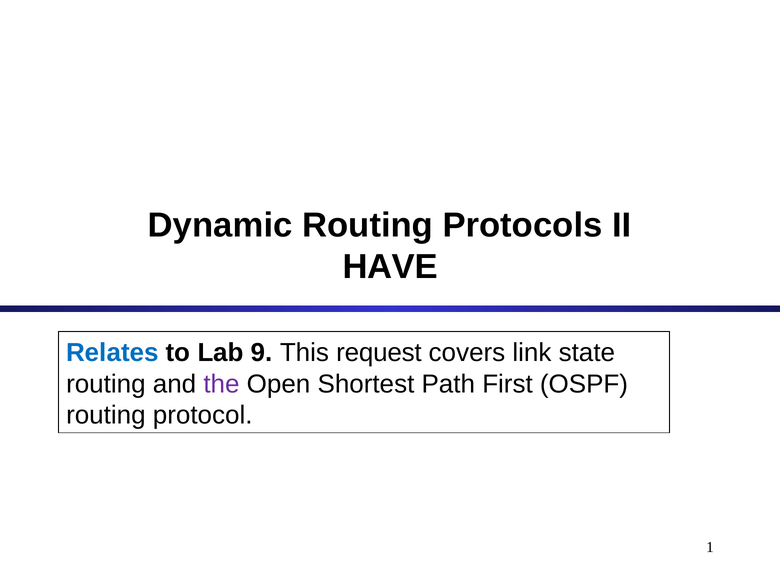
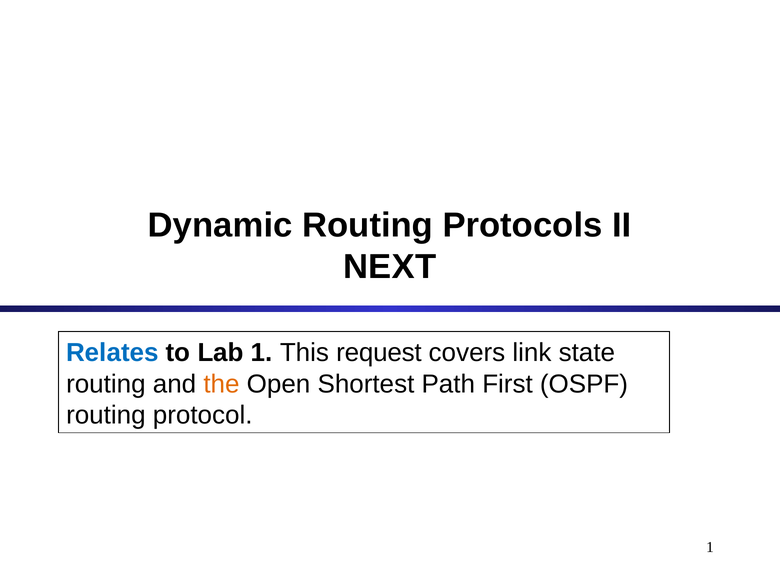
HAVE: HAVE -> NEXT (390, 267)
Lab 9: 9 -> 1 (262, 353)
the colour: purple -> orange (221, 384)
